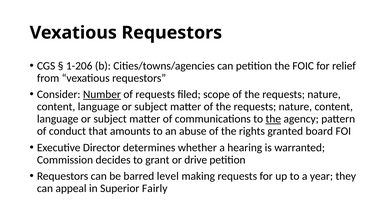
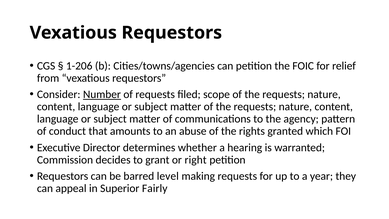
the underline: present -> none (273, 119)
board: board -> which (319, 131)
drive: drive -> right (196, 160)
